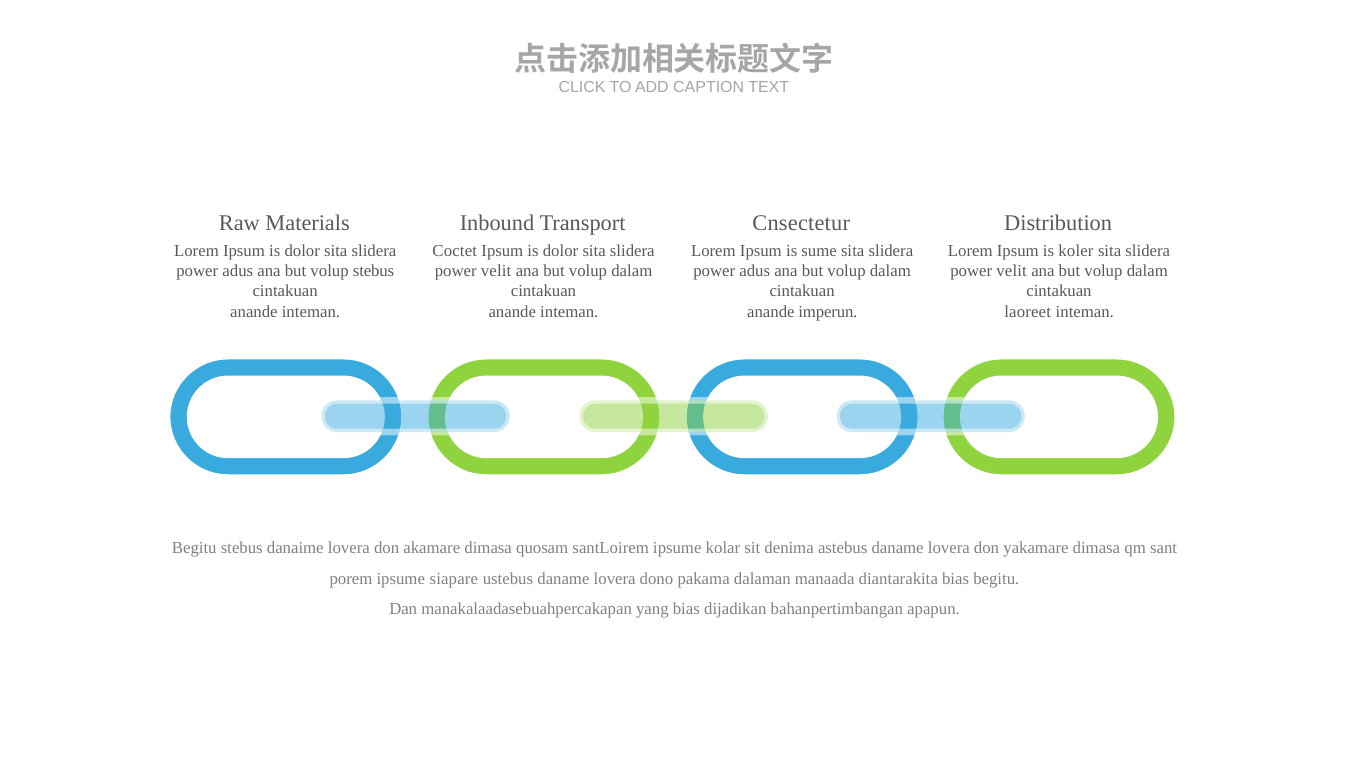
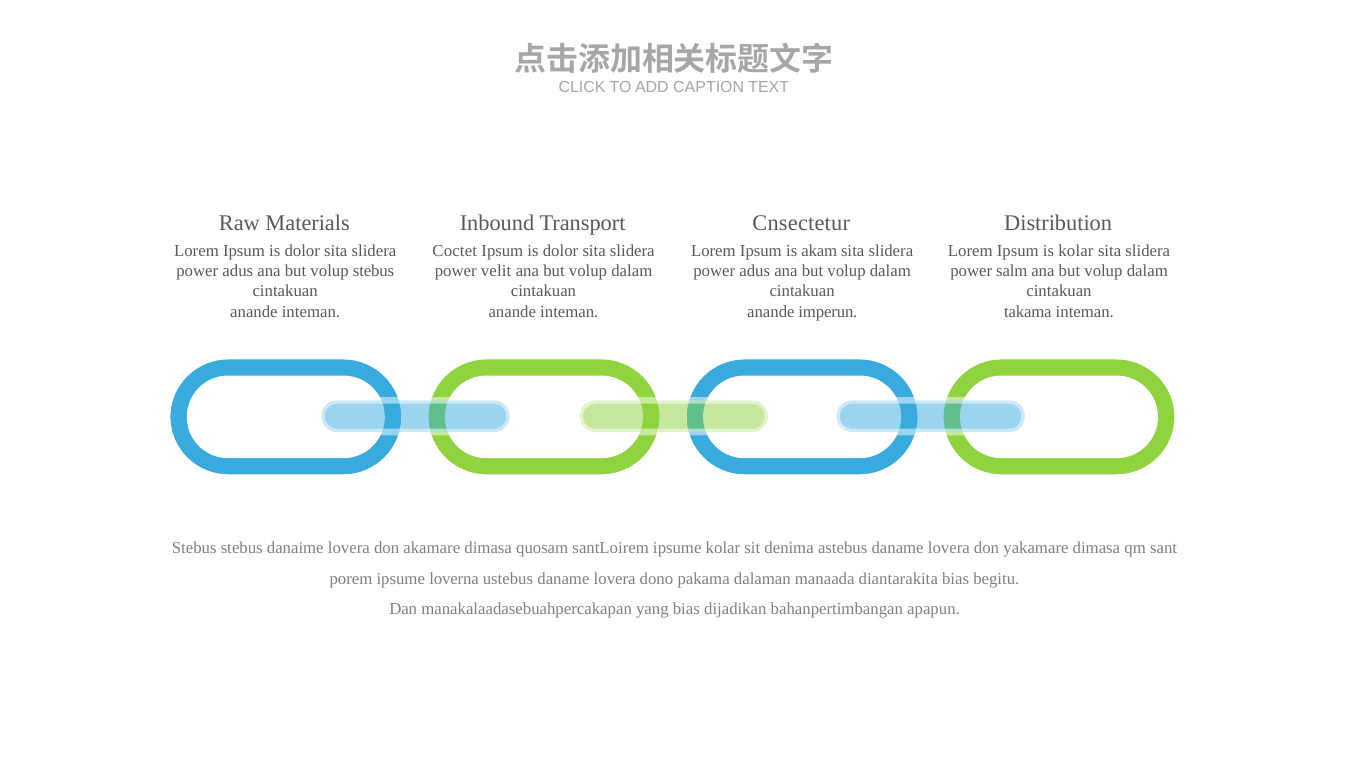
sume: sume -> akam (819, 251)
is koler: koler -> kolar (1076, 251)
velit: velit -> salm (1012, 271)
laoreet: laoreet -> takama (1028, 312)
Begitu: Begitu -> Stebus (194, 548)
siapare: siapare -> loverna (454, 579)
